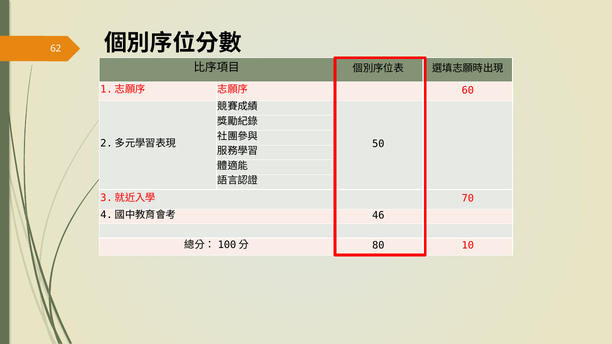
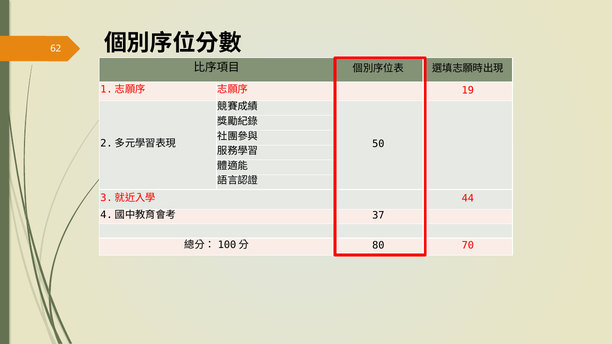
60: 60 -> 19 (468, 90)
70: 70 -> 44 (468, 199)
46: 46 -> 37 (378, 216)
10: 10 -> 70 (468, 246)
